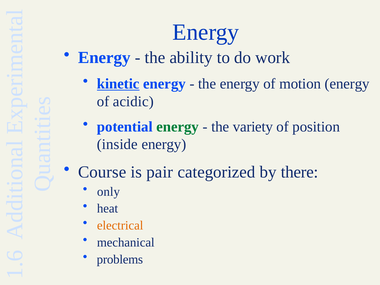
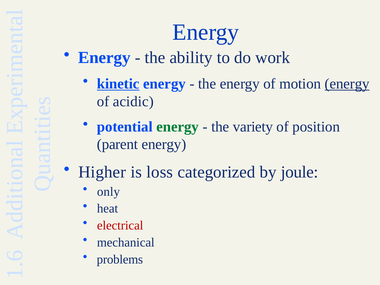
energy underline: none -> present (347, 84)
inside: inside -> parent (117, 144)
Course: Course -> Higher (102, 172)
pair: pair -> loss (160, 172)
there: there -> joule (300, 172)
electrical colour: orange -> red (120, 226)
